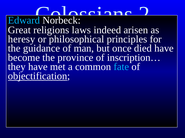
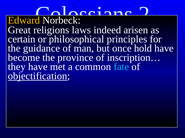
Edward colour: light blue -> yellow (24, 20)
heresy: heresy -> certain (22, 39)
died: died -> hold (143, 49)
